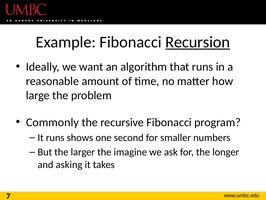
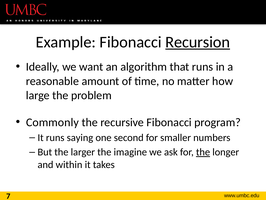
shows: shows -> saying (80, 137)
the underline: none -> present (203, 152)
asking: asking -> within (69, 164)
